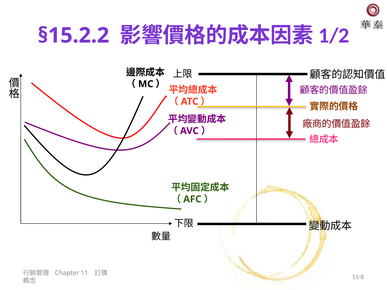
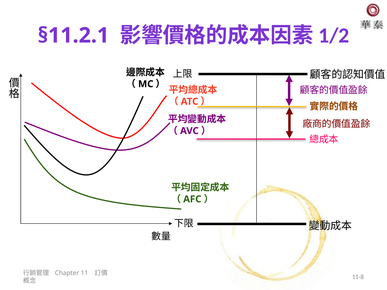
§15.2.2: §15.2.2 -> §11.2.1 (73, 35)
